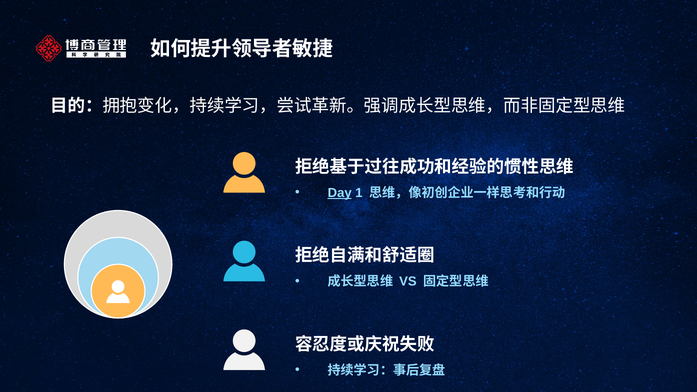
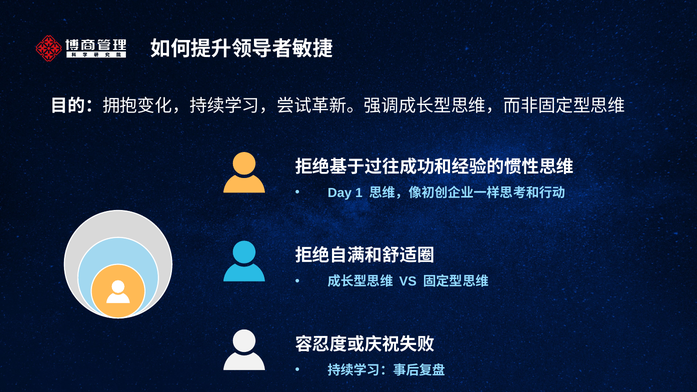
Day underline: present -> none (340, 193)
